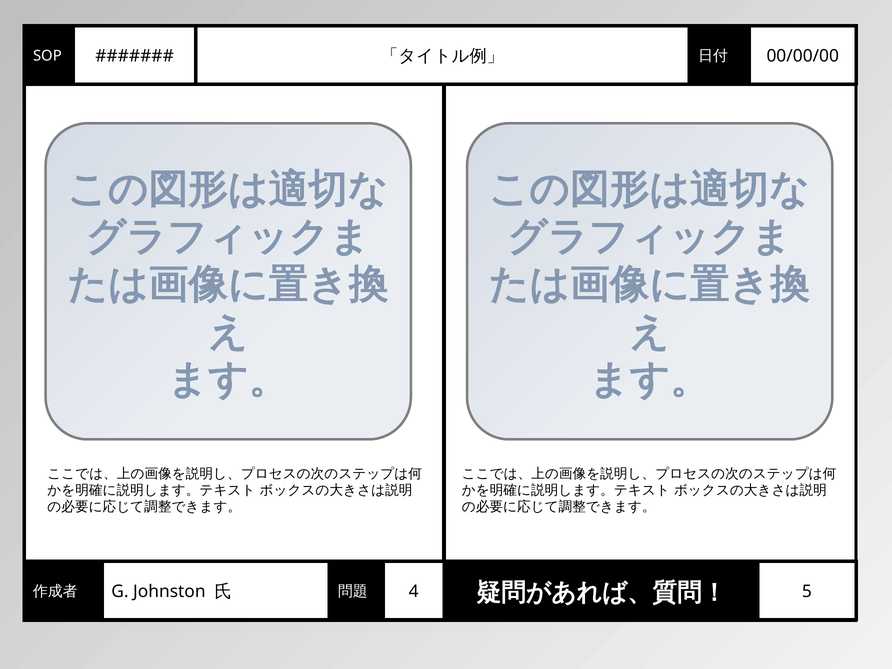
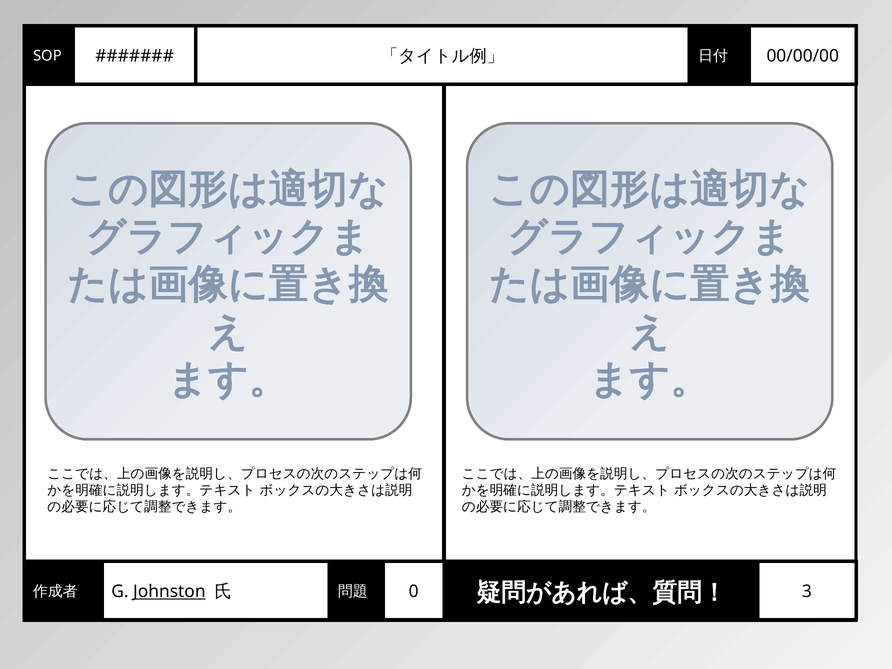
Johnston underline: none -> present (169, 592)
4: 4 -> 0 (414, 592)
5: 5 -> 3 (807, 592)
